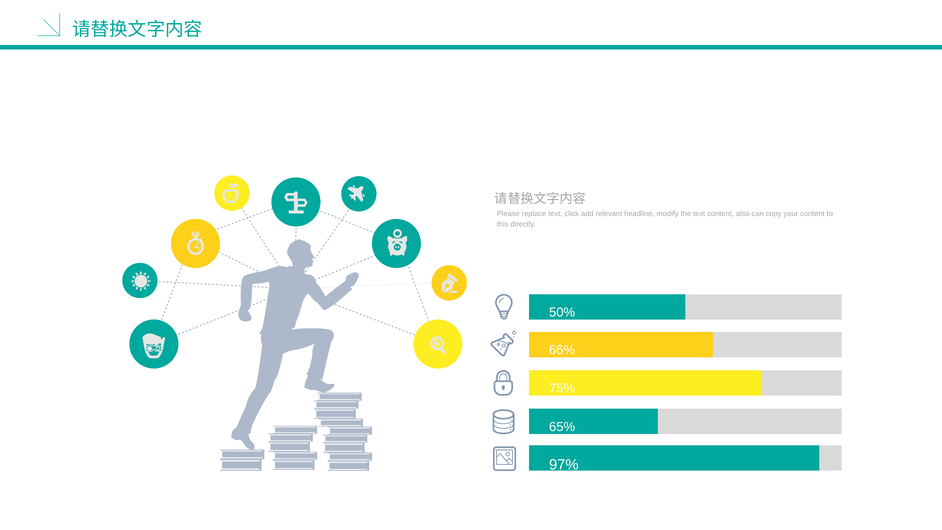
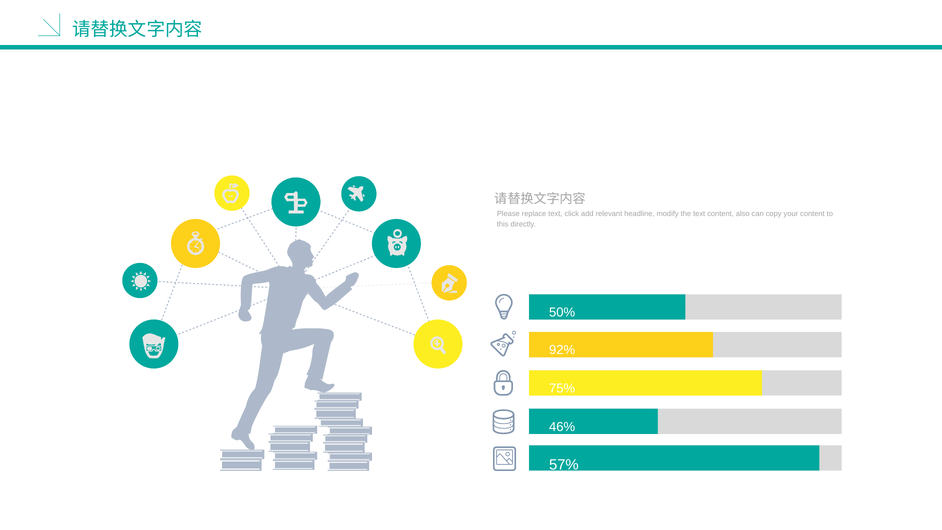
66%: 66% -> 92% (562, 350)
65%: 65% -> 46% (562, 427)
97%: 97% -> 57% (564, 465)
